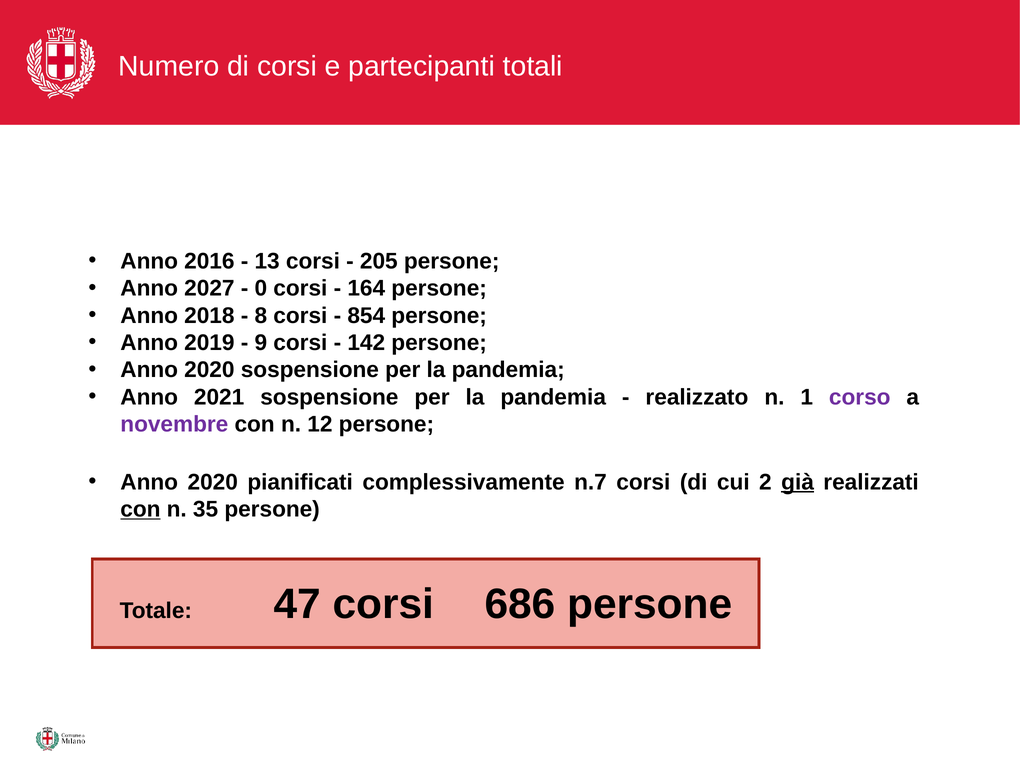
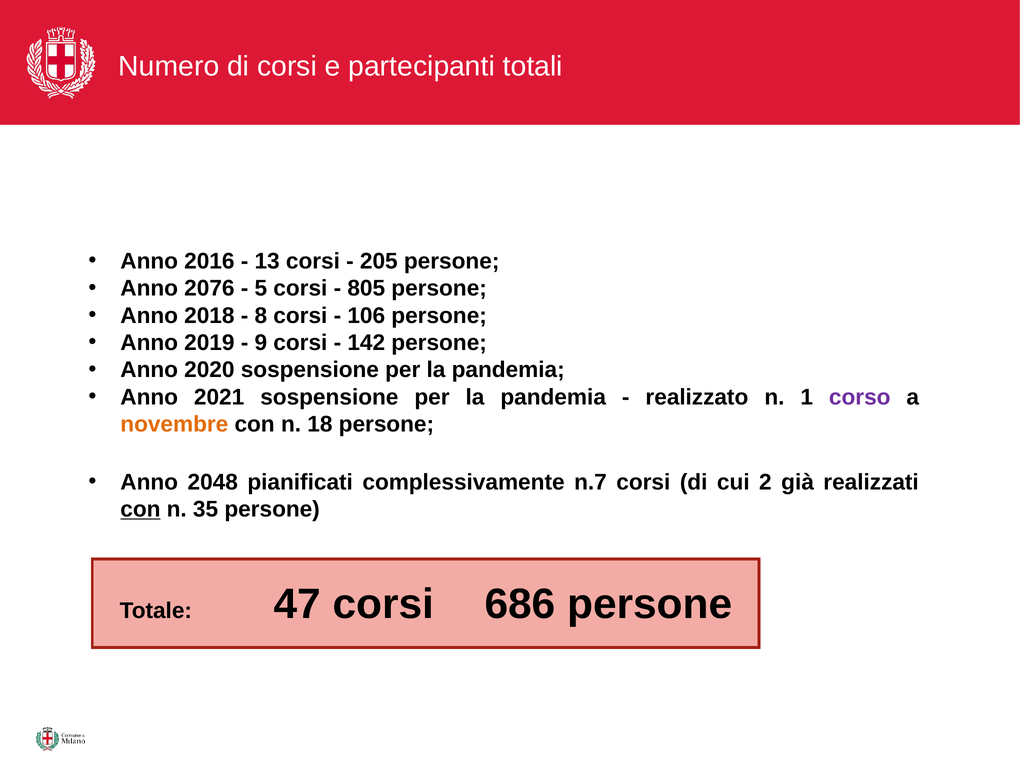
2027: 2027 -> 2076 (209, 288)
0: 0 -> 5 (261, 288)
164: 164 -> 805 (366, 288)
854: 854 -> 106 (366, 316)
novembre colour: purple -> orange (174, 424)
12: 12 -> 18 (320, 424)
2020: 2020 -> 2048 (213, 482)
già underline: present -> none (798, 482)
